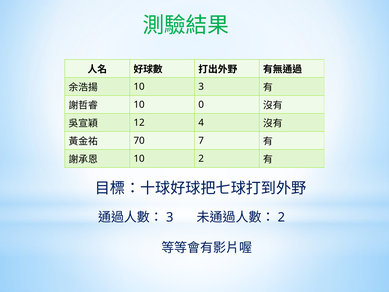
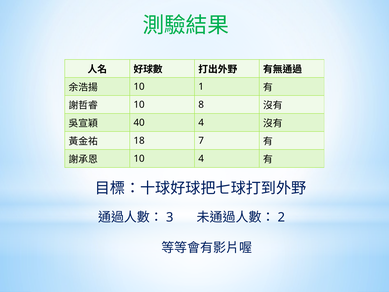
10 3: 3 -> 1 (201, 87)
0: 0 -> 8 (201, 105)
12: 12 -> 40 (139, 122)
70: 70 -> 18 (139, 140)
10 2: 2 -> 4 (201, 158)
